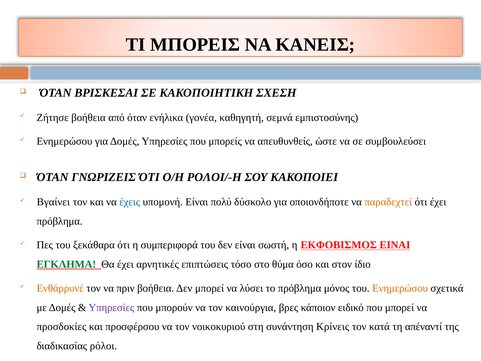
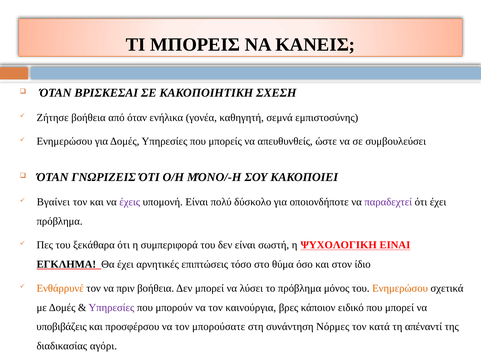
ΡΟΛΟΙ/-Η: ΡΟΛΟΙ/-Η -> ΜΌΝΟ/-Η (214, 177)
έχεις colour: blue -> purple (130, 202)
παραδεχτεί colour: orange -> purple (388, 202)
ΕΚΦΟΒΙΣΜΟΣ: ΕΚΦΟΒΙΣΜΟΣ -> ΨΥΧΟΛΟΓΙΚΗ (339, 245)
ΕΓΚΛΗΜΑ colour: green -> black (66, 264)
προσδοκίες: προσδοκίες -> υποβιβάζεις (62, 326)
νοικοκυριού: νοικοκυριού -> μπορούσατε (219, 326)
Κρίνεις: Κρίνεις -> Νόρμες (333, 326)
ρόλοι: ρόλοι -> αγόρι (104, 346)
